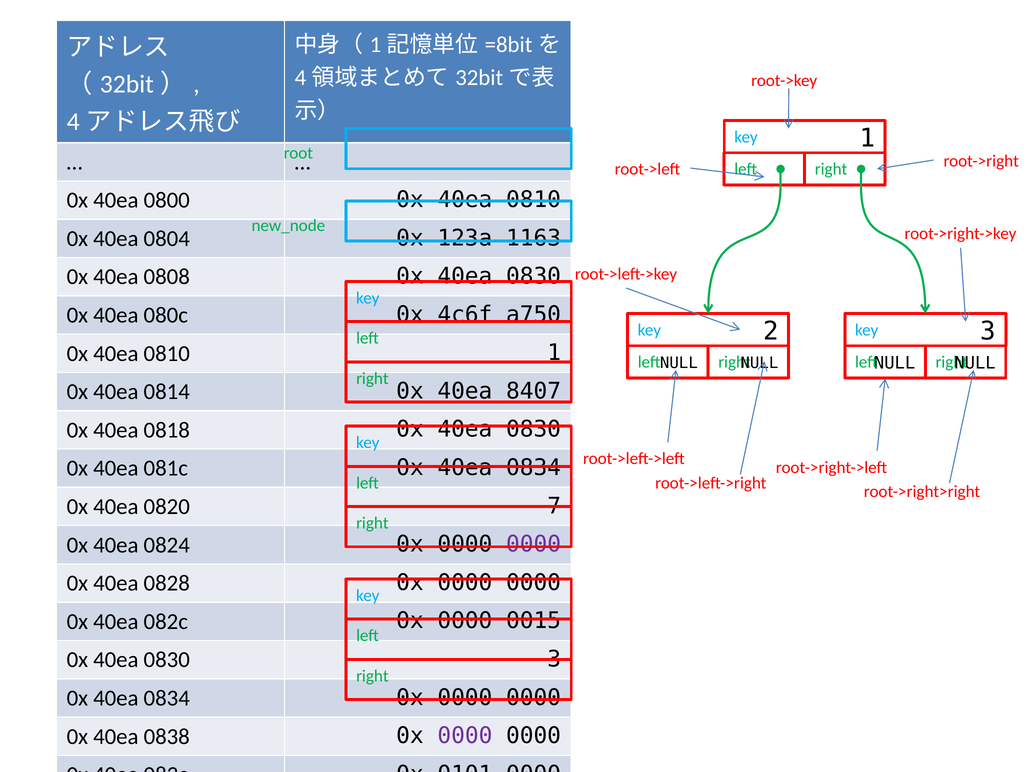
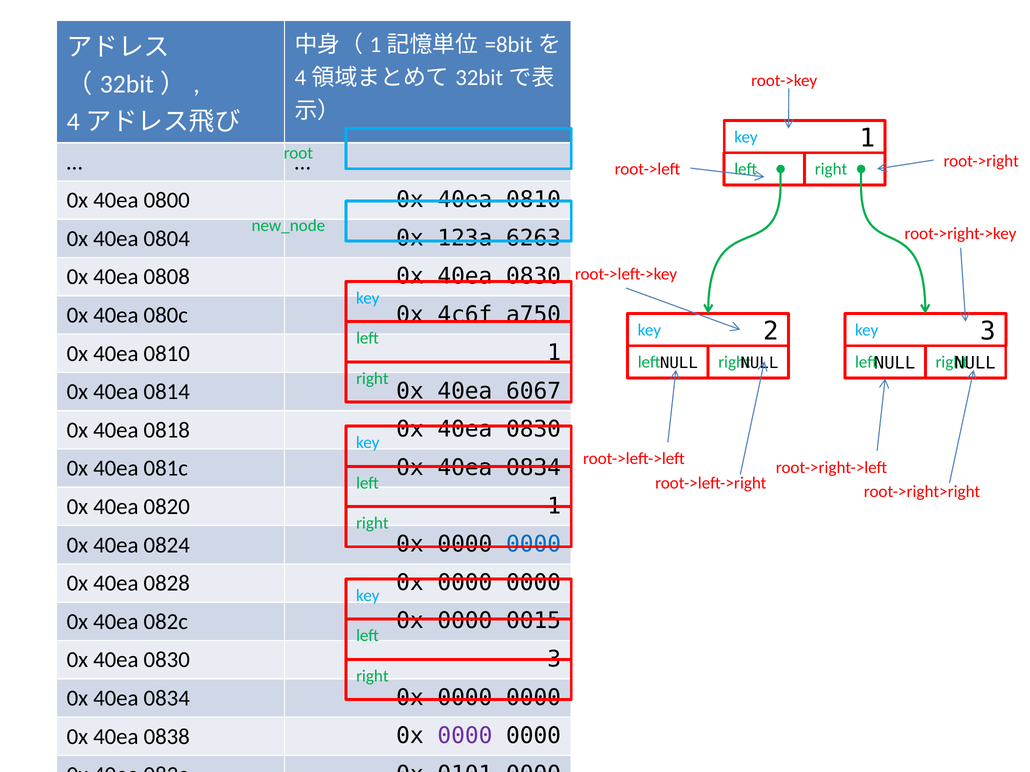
1163: 1163 -> 6263 (534, 238)
8407: 8407 -> 6067 (534, 391)
0820 7: 7 -> 1 (554, 506)
0000 colour: purple -> blue (534, 545)
